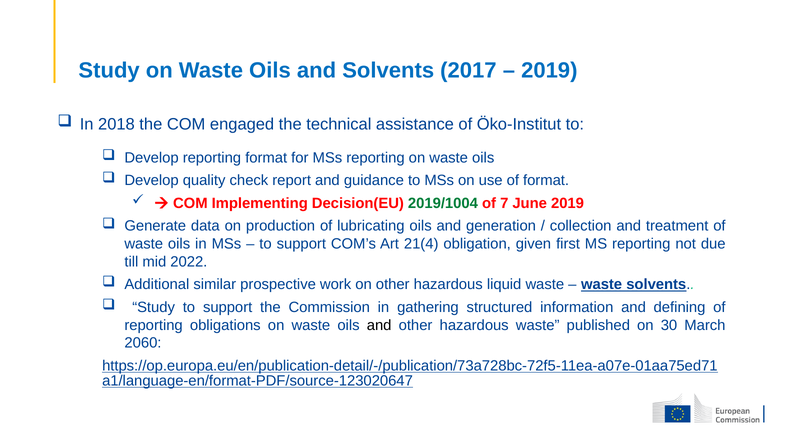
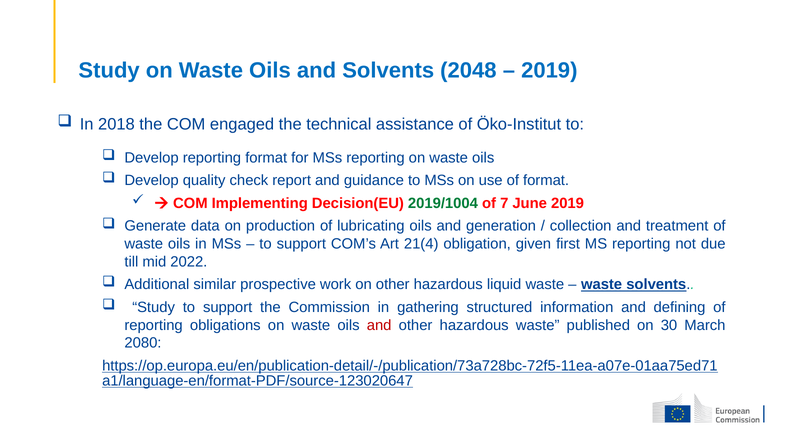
2017: 2017 -> 2048 (468, 70)
and colour: black -> red (379, 325)
2060: 2060 -> 2080 (143, 343)
